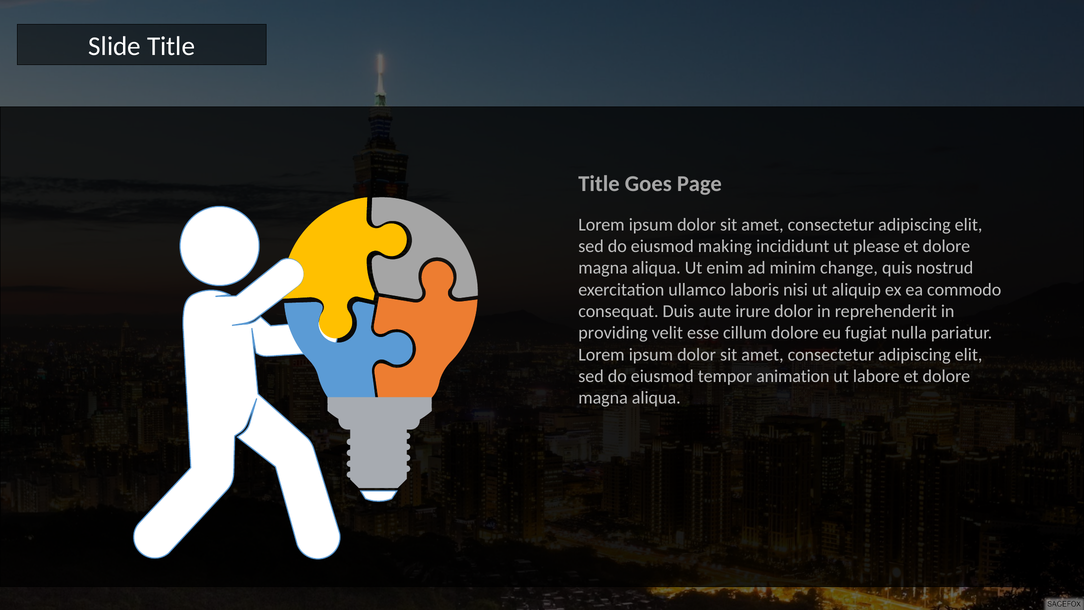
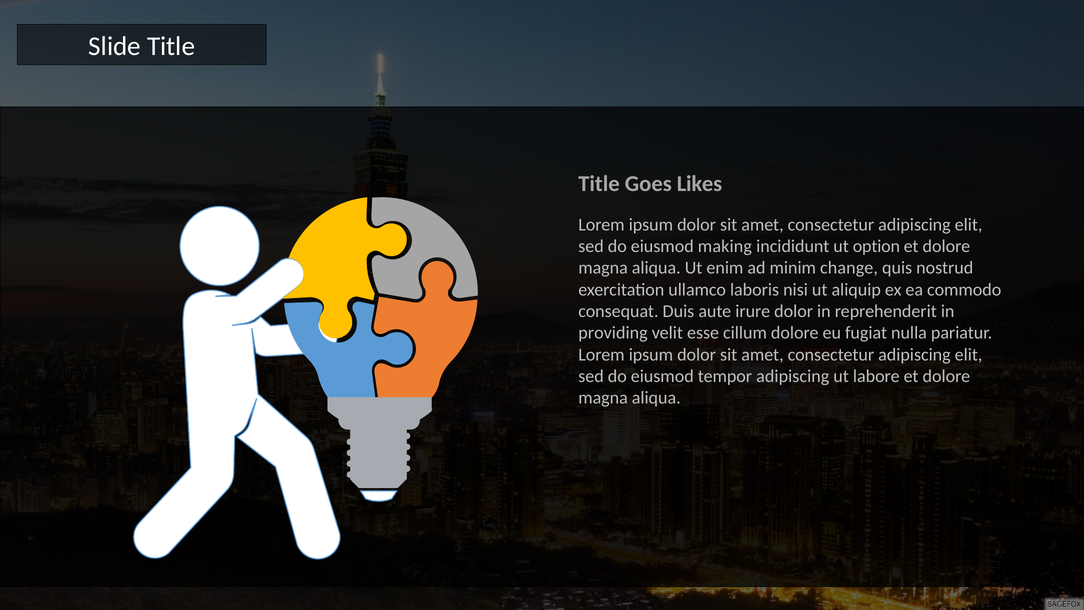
Page: Page -> Likes (699, 184)
please: please -> option (876, 246)
tempor animation: animation -> adipiscing (793, 376)
